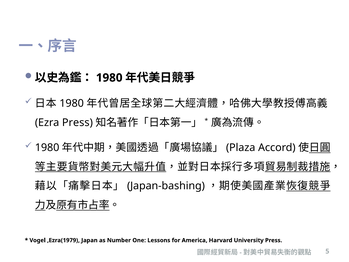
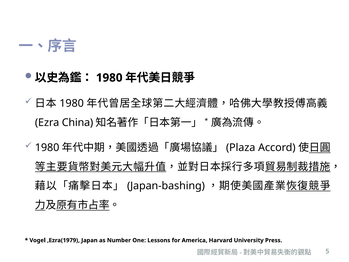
Press: Press -> China (78, 122)
